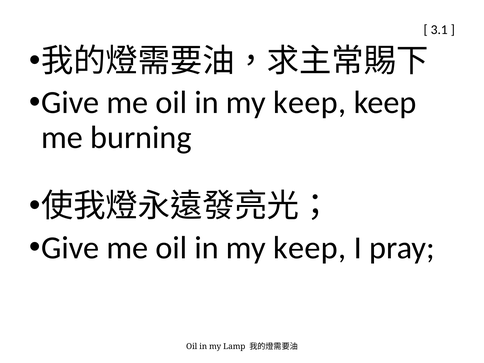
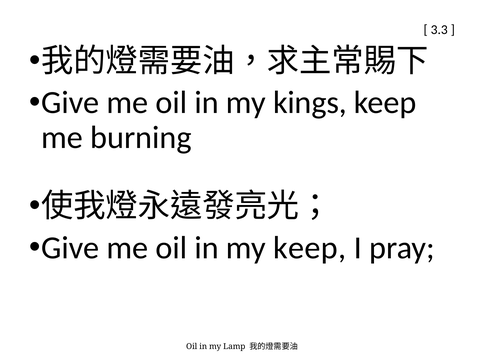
3.1: 3.1 -> 3.3 (439, 30)
keep: keep -> kings (310, 103)
